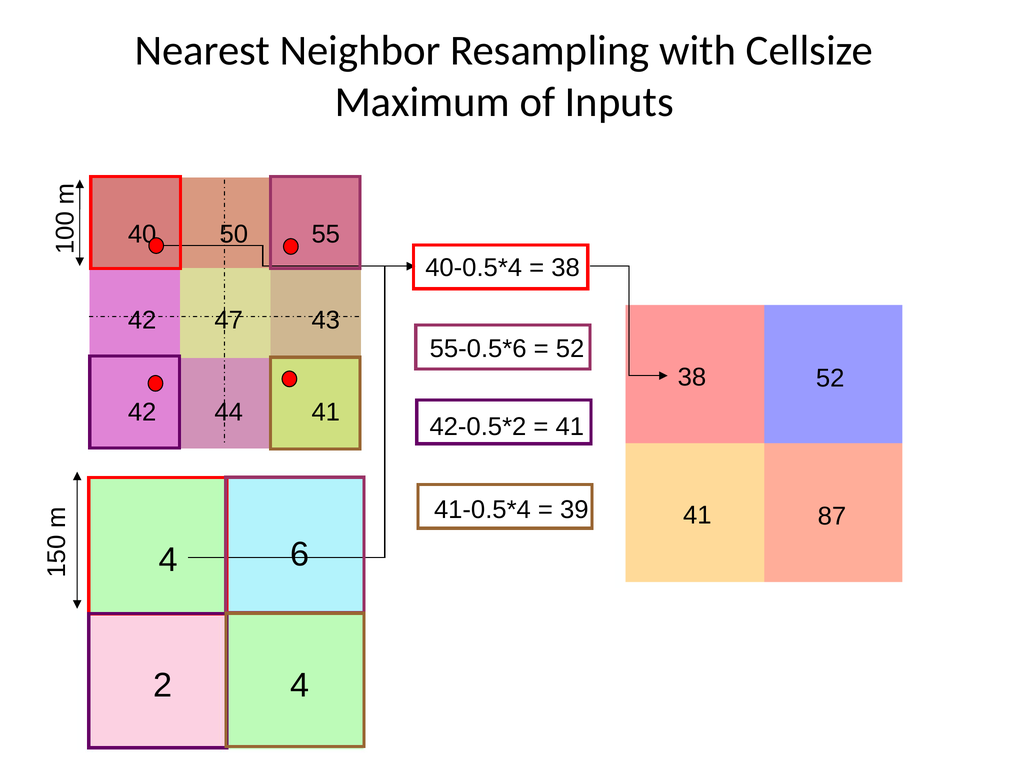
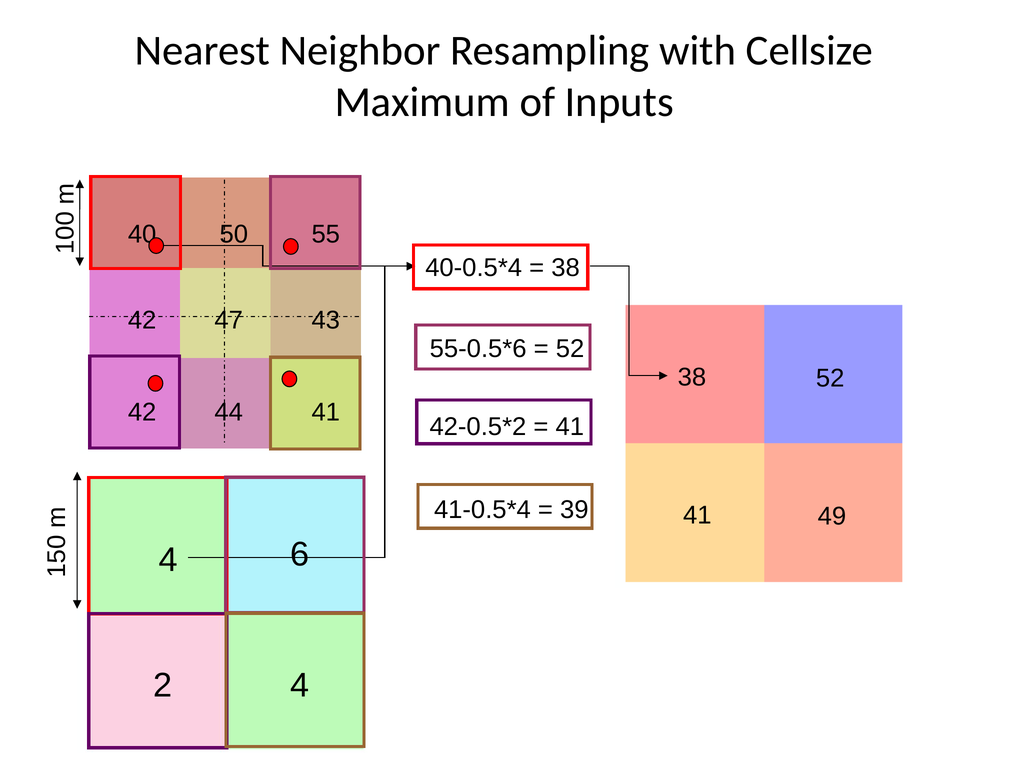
87: 87 -> 49 (832, 516)
